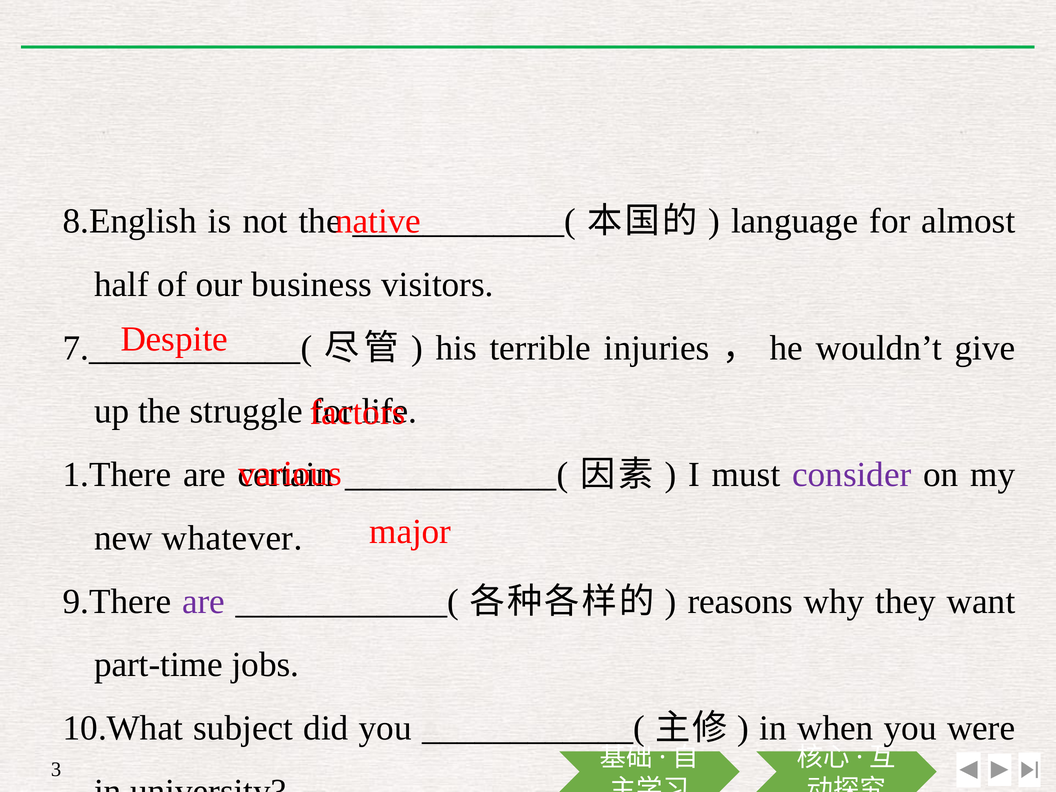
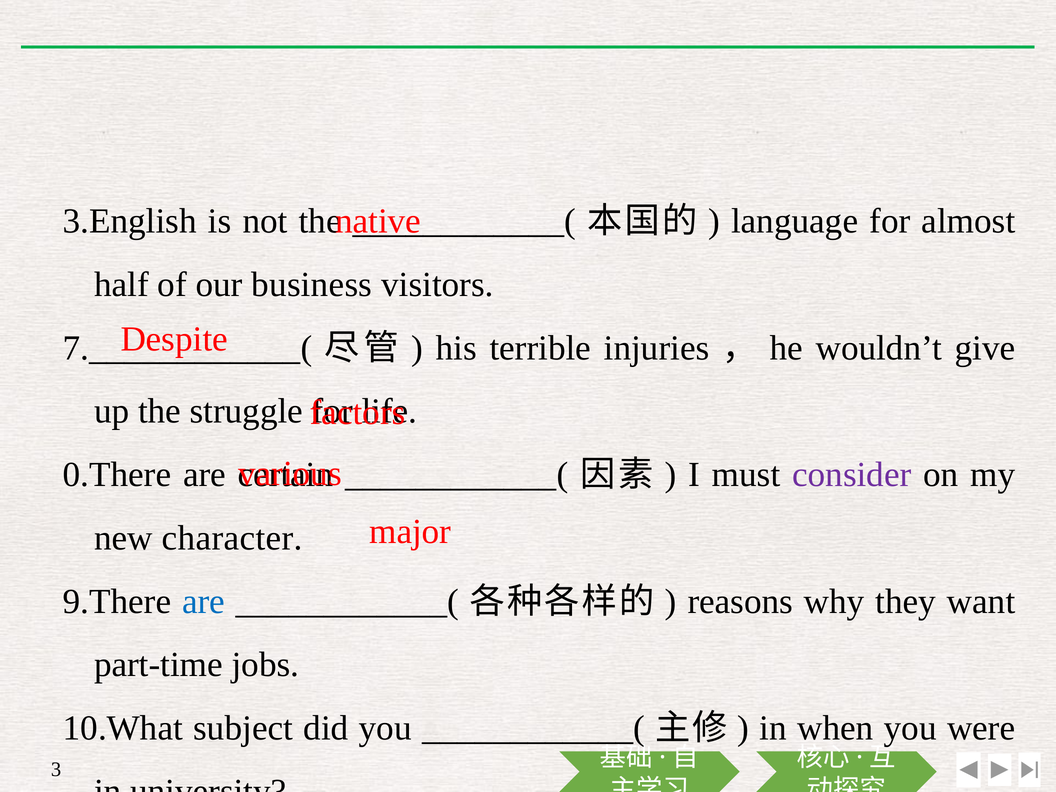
8.English: 8.English -> 3.English (130, 221)
1.There: 1.There -> 0.There (117, 475)
whatever: whatever -> character (232, 538)
are colour: purple -> blue (204, 601)
